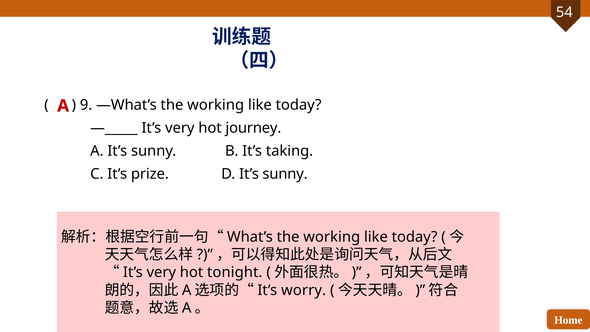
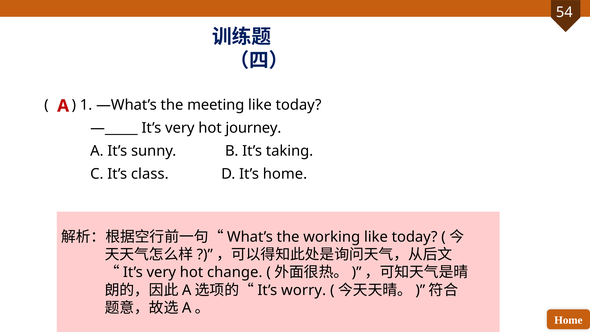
9: 9 -> 1 (86, 105)
—What’s the working: working -> meeting (216, 105)
prize: prize -> class (150, 174)
D It’s sunny: sunny -> home (285, 174)
tonight: tonight -> change (235, 272)
